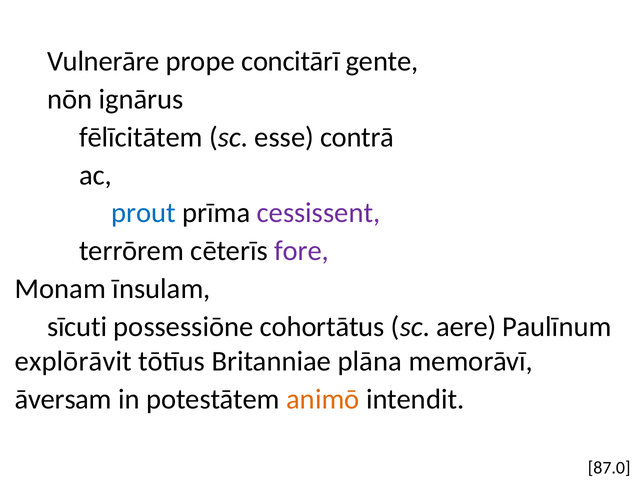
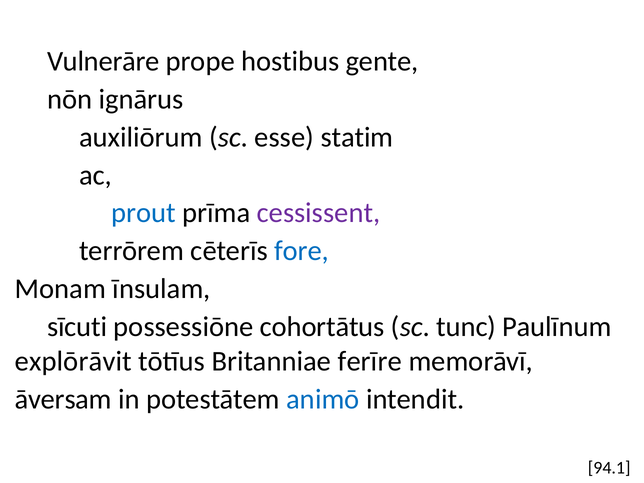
concitārī: concitārī -> hostibus (290, 61)
fēlīcitātem: fēlīcitātem -> auxiliōrum (141, 137)
contrā: contrā -> statim (357, 137)
fore colour: purple -> blue (302, 251)
aere: aere -> tunc (466, 327)
plāna: plāna -> ferīre (370, 361)
animō colour: orange -> blue (323, 399)
87.0: 87.0 -> 94.1 (609, 468)
